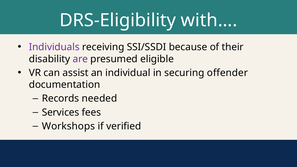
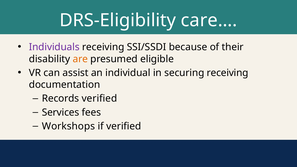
with…: with… -> care… (209, 20)
are colour: purple -> orange (80, 59)
securing offender: offender -> receiving (228, 73)
Records needed: needed -> verified (99, 99)
